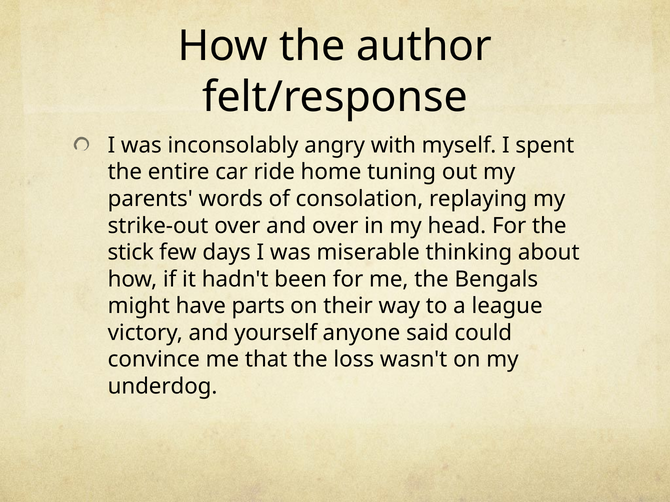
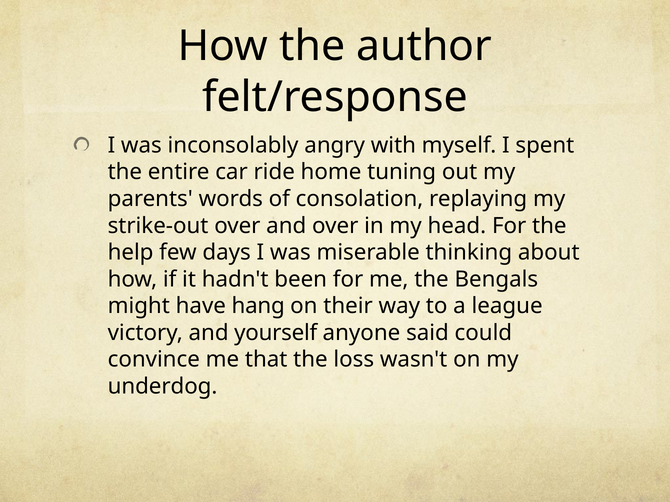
stick: stick -> help (131, 253)
parts: parts -> hang (258, 306)
